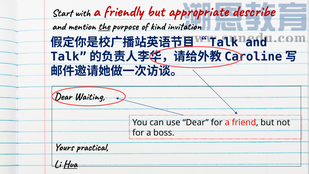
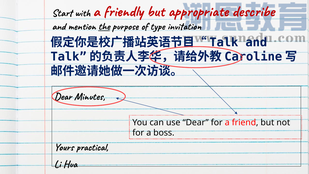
kind: kind -> type (157, 26)
Waiting: Waiting -> Minutes (90, 96)
Hua underline: present -> none (70, 164)
